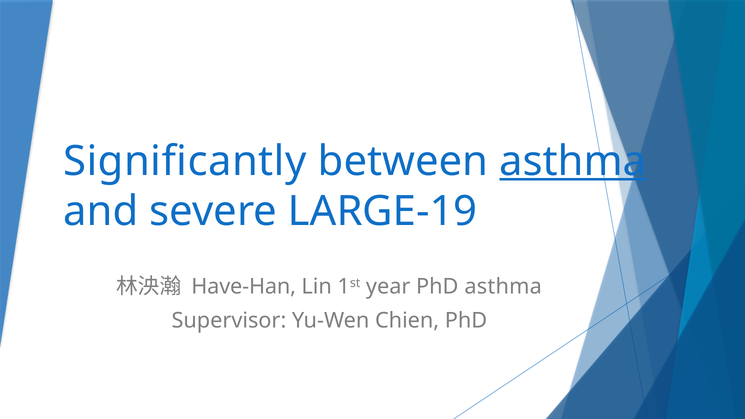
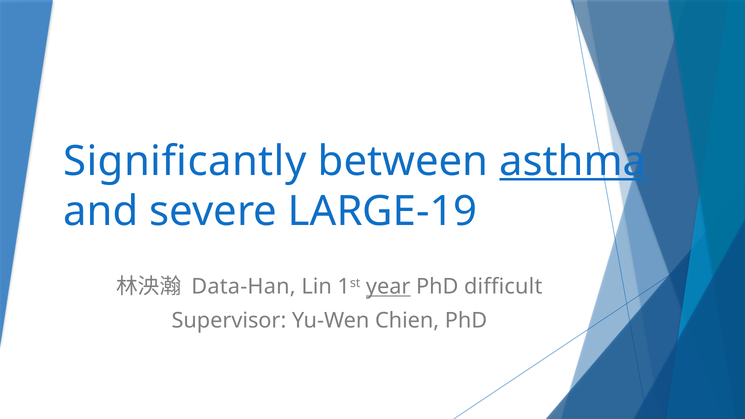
Have-Han: Have-Han -> Data-Han (243, 287)
year underline: none -> present (388, 287)
PhD asthma: asthma -> difficult (503, 287)
